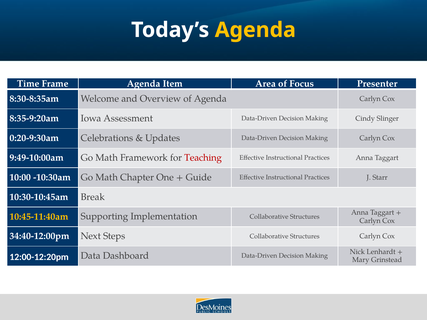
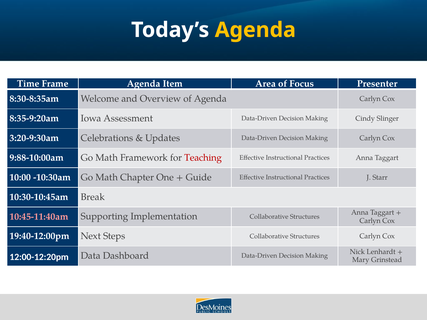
0:20-9:30am: 0:20-9:30am -> 3:20-9:30am (34, 138)
9:49-10:00am: 9:49-10:00am -> 9:88-10:00am (37, 158)
10:45-11:40am colour: yellow -> pink (39, 217)
34:40-12:00pm: 34:40-12:00pm -> 19:40-12:00pm (40, 236)
